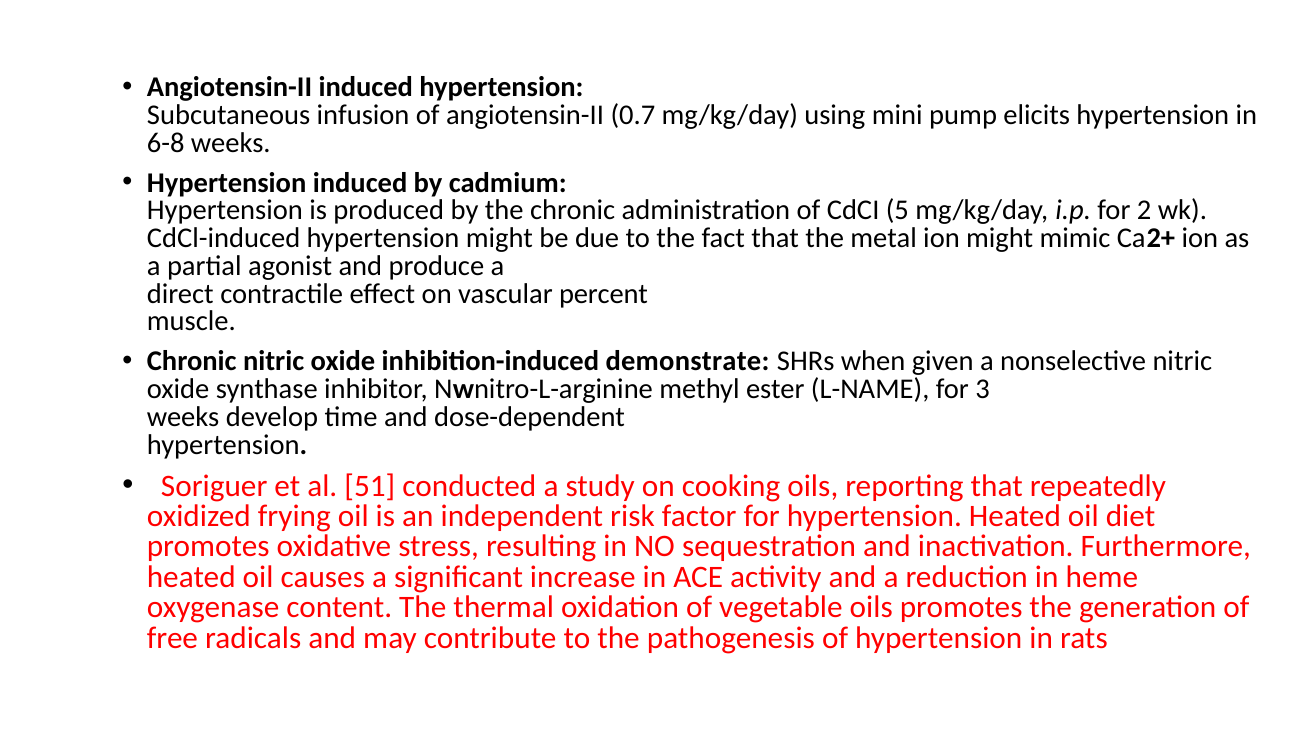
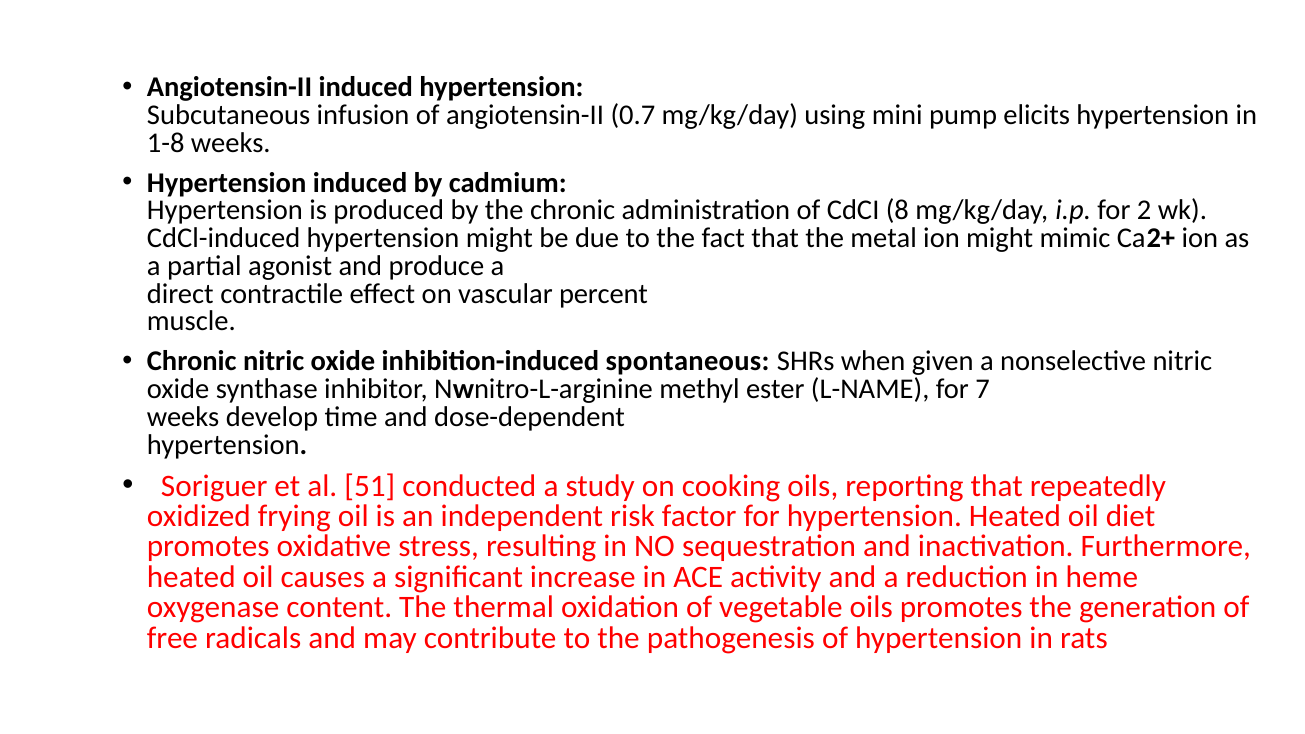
6-8: 6-8 -> 1-8 (166, 143)
5: 5 -> 8 (897, 211)
demonstrate: demonstrate -> spontaneous (687, 361)
3: 3 -> 7 (983, 389)
